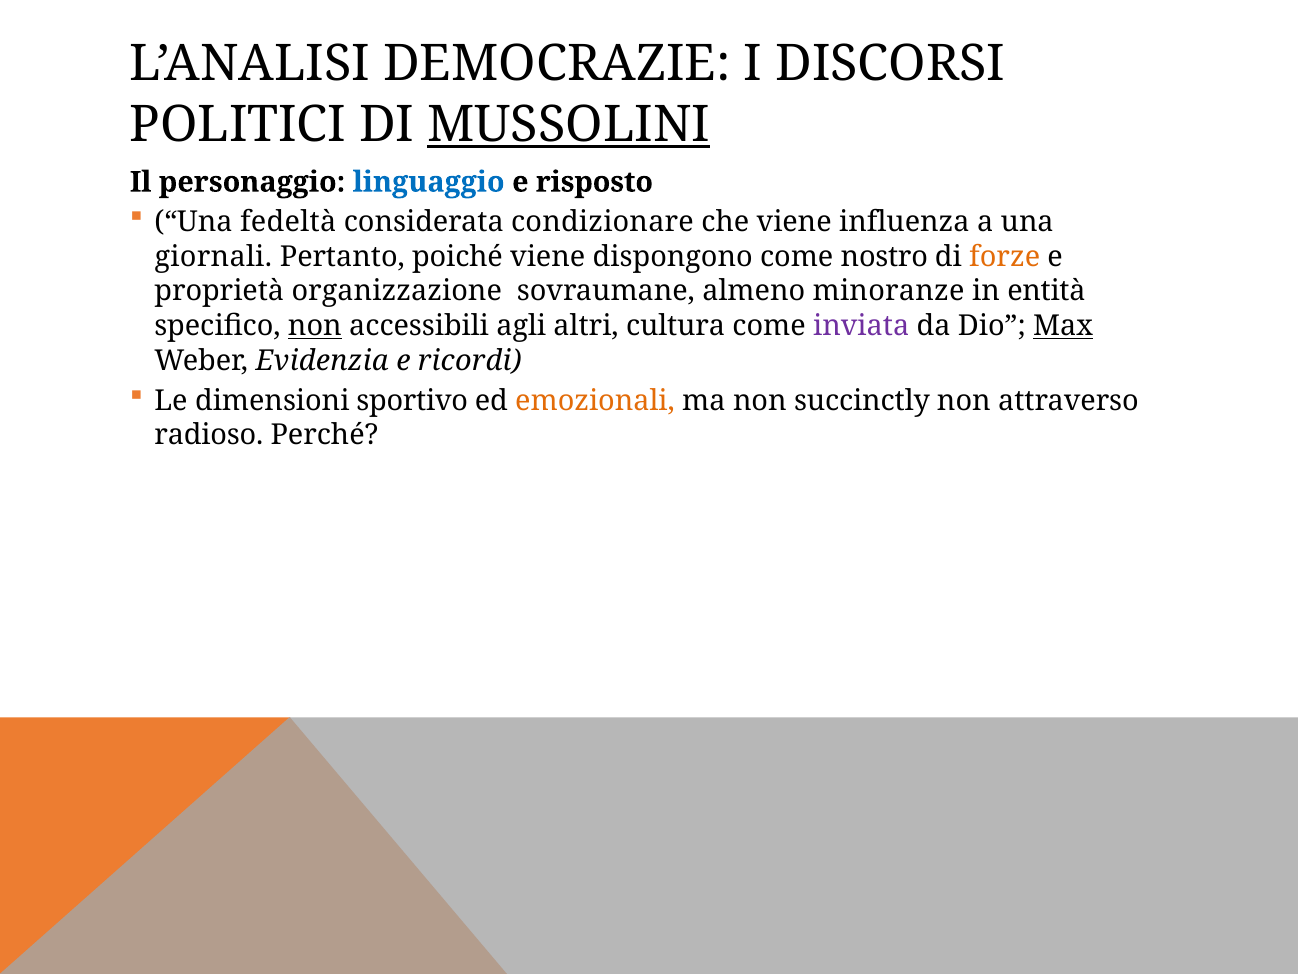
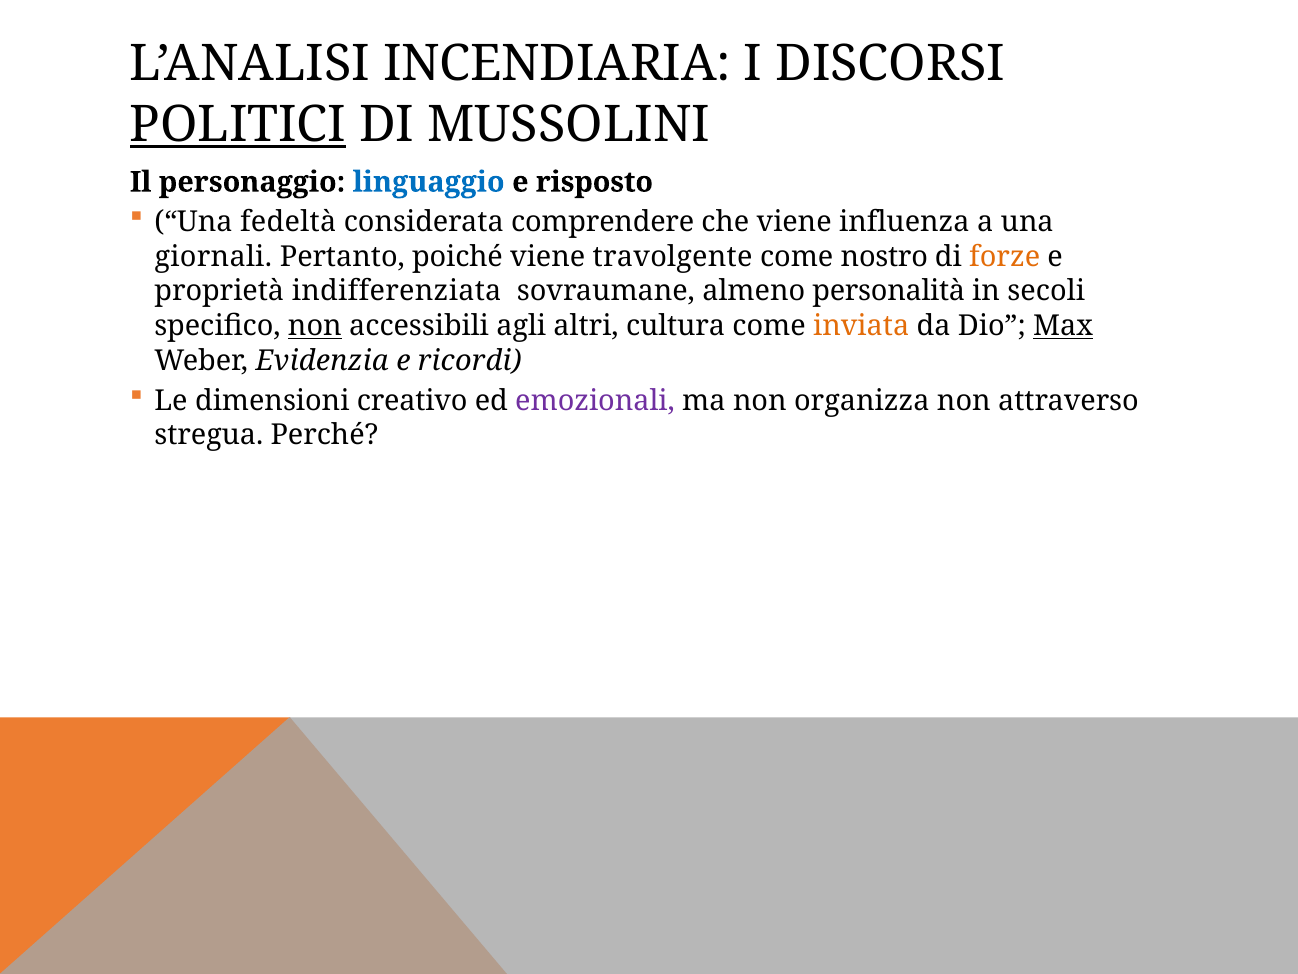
DEMOCRAZIE: DEMOCRAZIE -> INCENDIARIA (557, 64)
POLITICI underline: none -> present (238, 125)
MUSSOLINI underline: present -> none (569, 125)
condizionare: condizionare -> comprendere (603, 222)
dispongono: dispongono -> travolgente (673, 257)
organizzazione: organizzazione -> indifferenziata (397, 291)
minoranze: minoranze -> personalità (889, 291)
entità: entità -> secoli (1046, 291)
inviata colour: purple -> orange (861, 326)
sportivo: sportivo -> creativo (412, 400)
emozionali colour: orange -> purple (595, 400)
succinctly: succinctly -> organizza (862, 400)
radioso: radioso -> stregua (209, 435)
